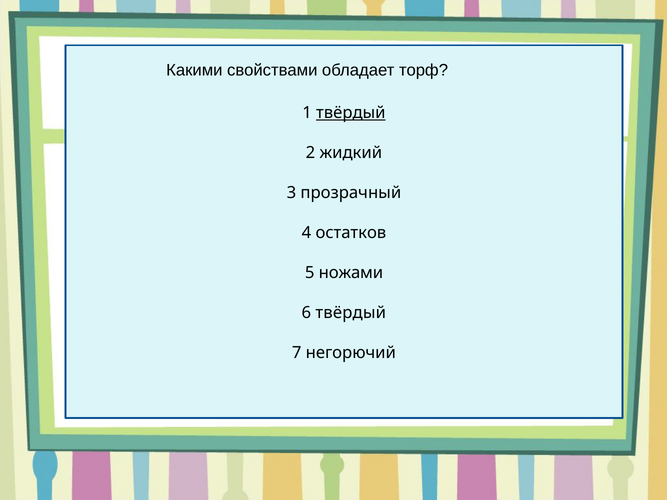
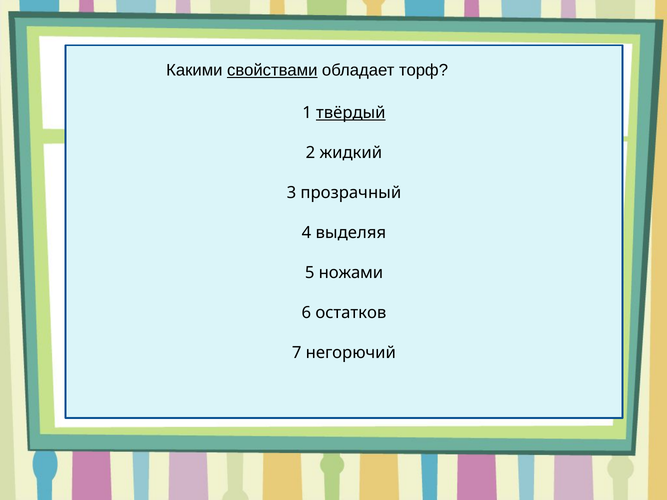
свойствами underline: none -> present (272, 70)
остатков: остатков -> выделяя (351, 233)
6 твёрдый: твёрдый -> остатков (351, 313)
